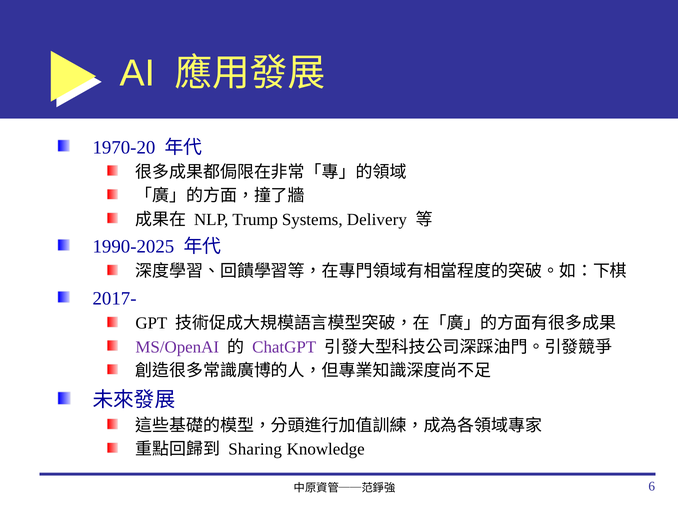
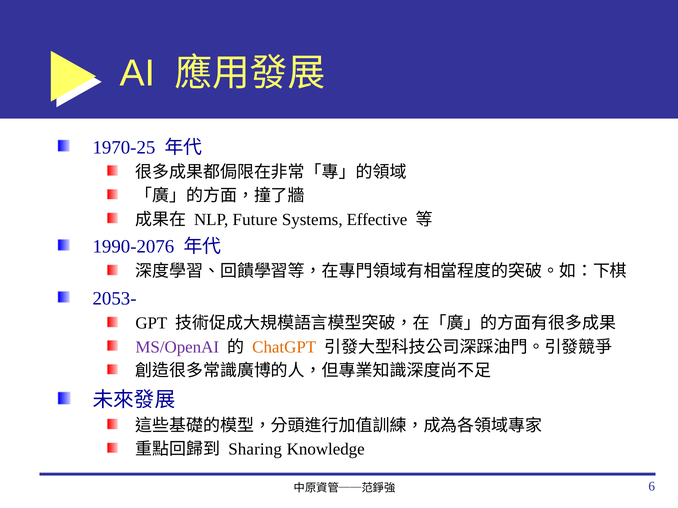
1970-20: 1970-20 -> 1970-25 (124, 147)
Trump: Trump -> Future (255, 220)
Delivery: Delivery -> Effective (377, 220)
1990-2025: 1990-2025 -> 1990-2076 (133, 247)
2017-: 2017- -> 2053- (115, 299)
ChatGPT colour: purple -> orange (284, 347)
